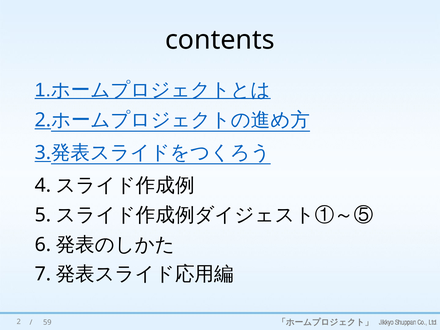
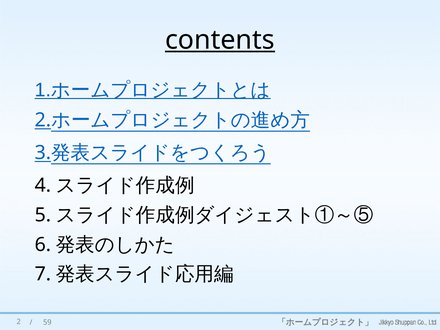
contents underline: none -> present (220, 40)
